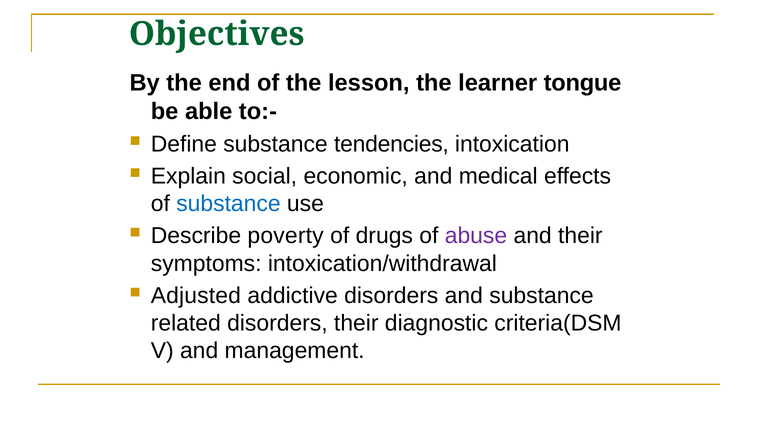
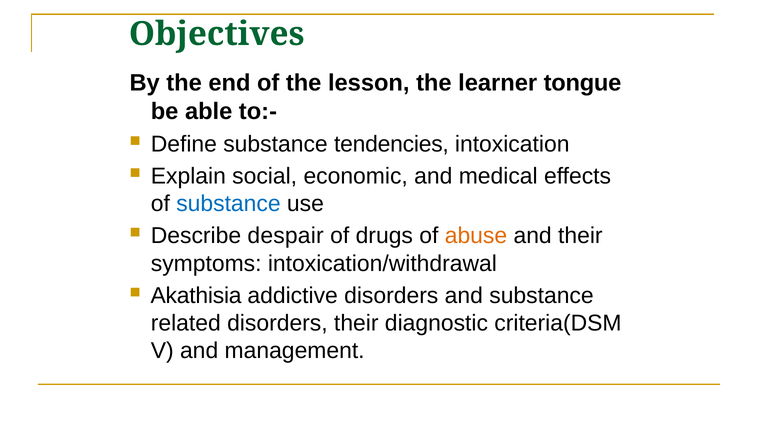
poverty: poverty -> despair (286, 236)
abuse colour: purple -> orange (476, 236)
Adjusted: Adjusted -> Akathisia (196, 295)
